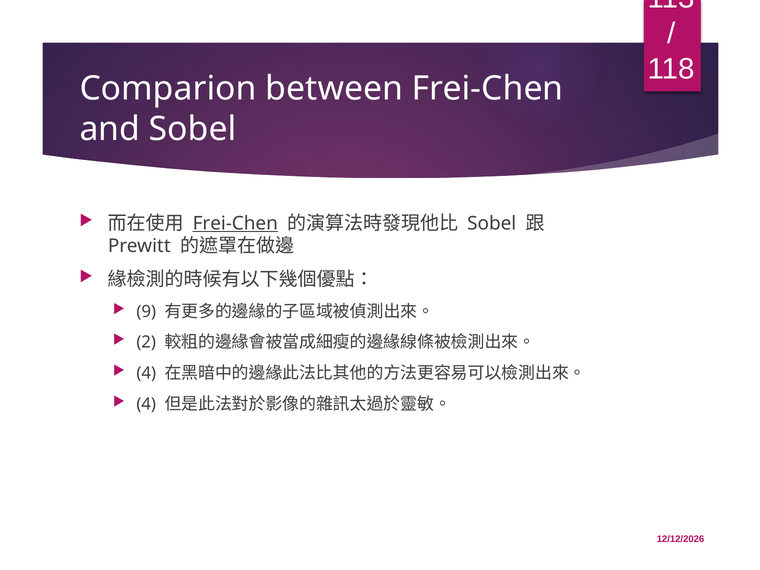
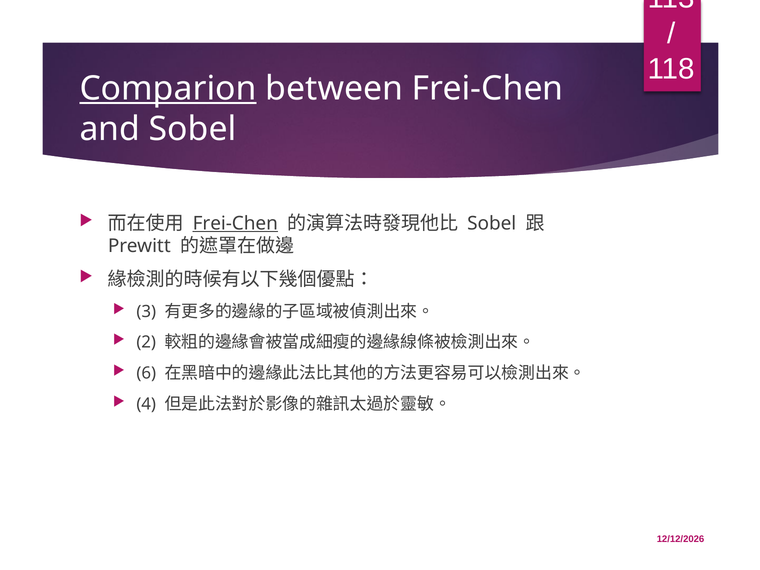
Comparion underline: none -> present (168, 89)
9: 9 -> 3 (146, 312)
4: 4 -> 6 (146, 373)
